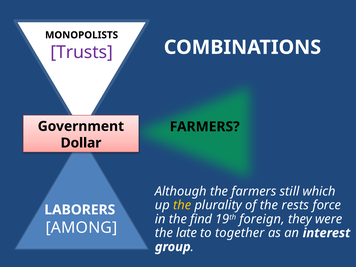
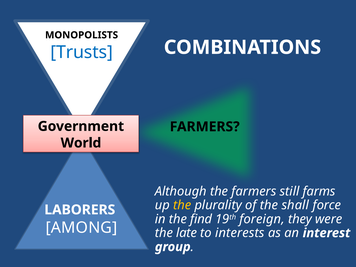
Trusts colour: purple -> blue (82, 52)
Dollar: Dollar -> World (81, 143)
which: which -> farms (319, 191)
rests: rests -> shall (295, 205)
together: together -> interests (240, 233)
